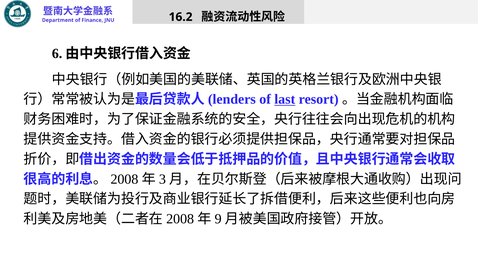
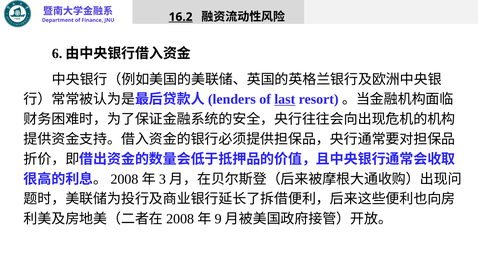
16.2 underline: none -> present (181, 17)
